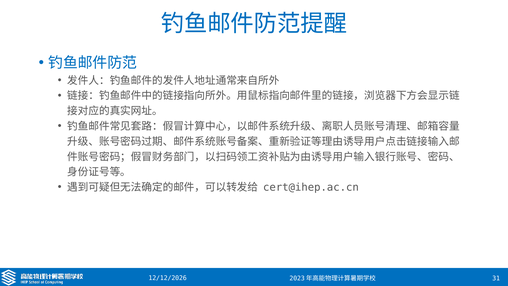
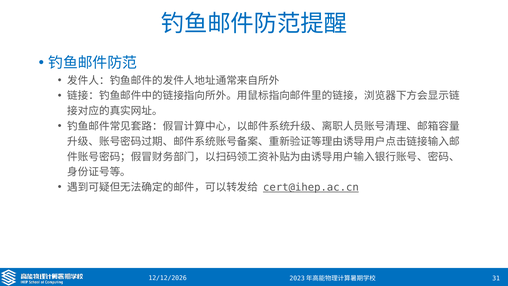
cert@ihep.ac.cn underline: none -> present (311, 187)
